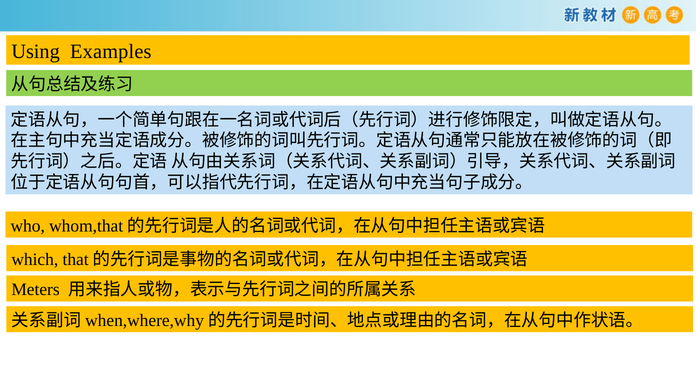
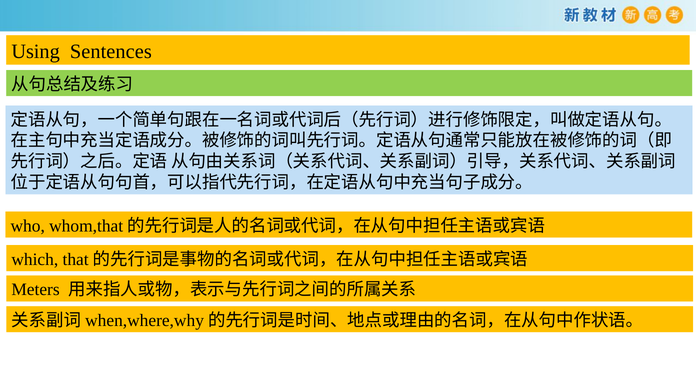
Examples: Examples -> Sentences (111, 51)
